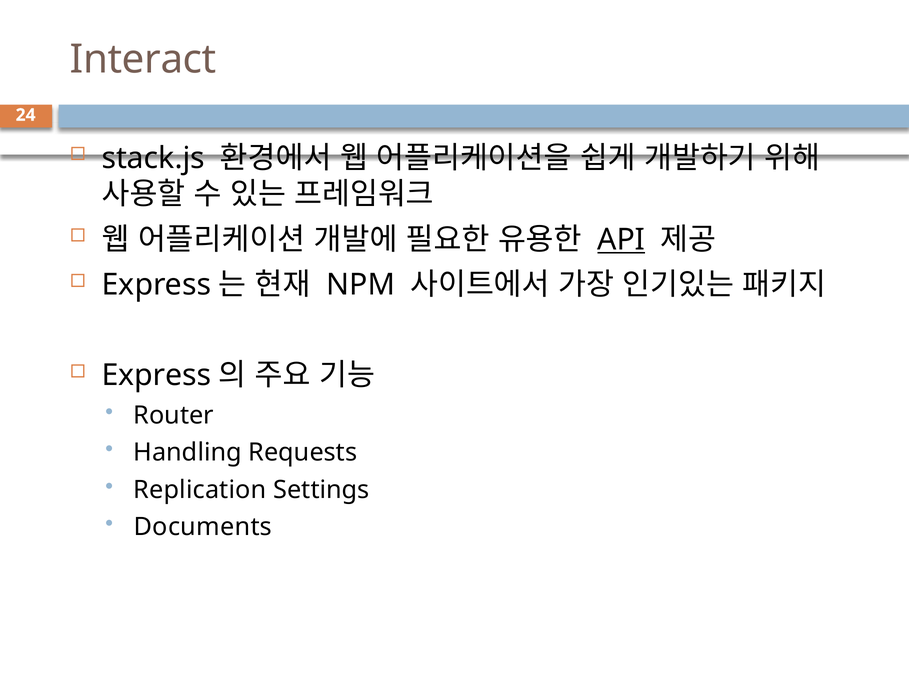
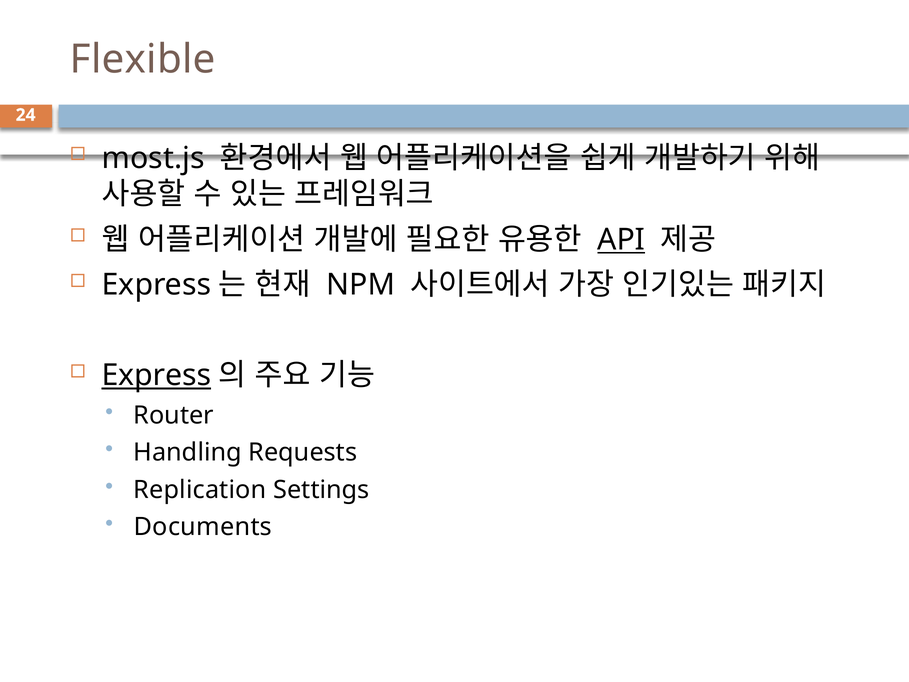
Interact: Interact -> Flexible (143, 59)
stack.js: stack.js -> most.js (153, 158)
Express underline: none -> present (156, 375)
